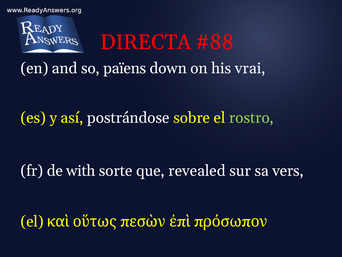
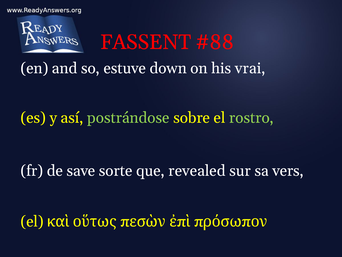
DIRECTA: DIRECTA -> FASSENT (146, 42)
païens: païens -> estuve (125, 68)
postrándose colour: white -> light green (128, 118)
with: with -> save (81, 170)
